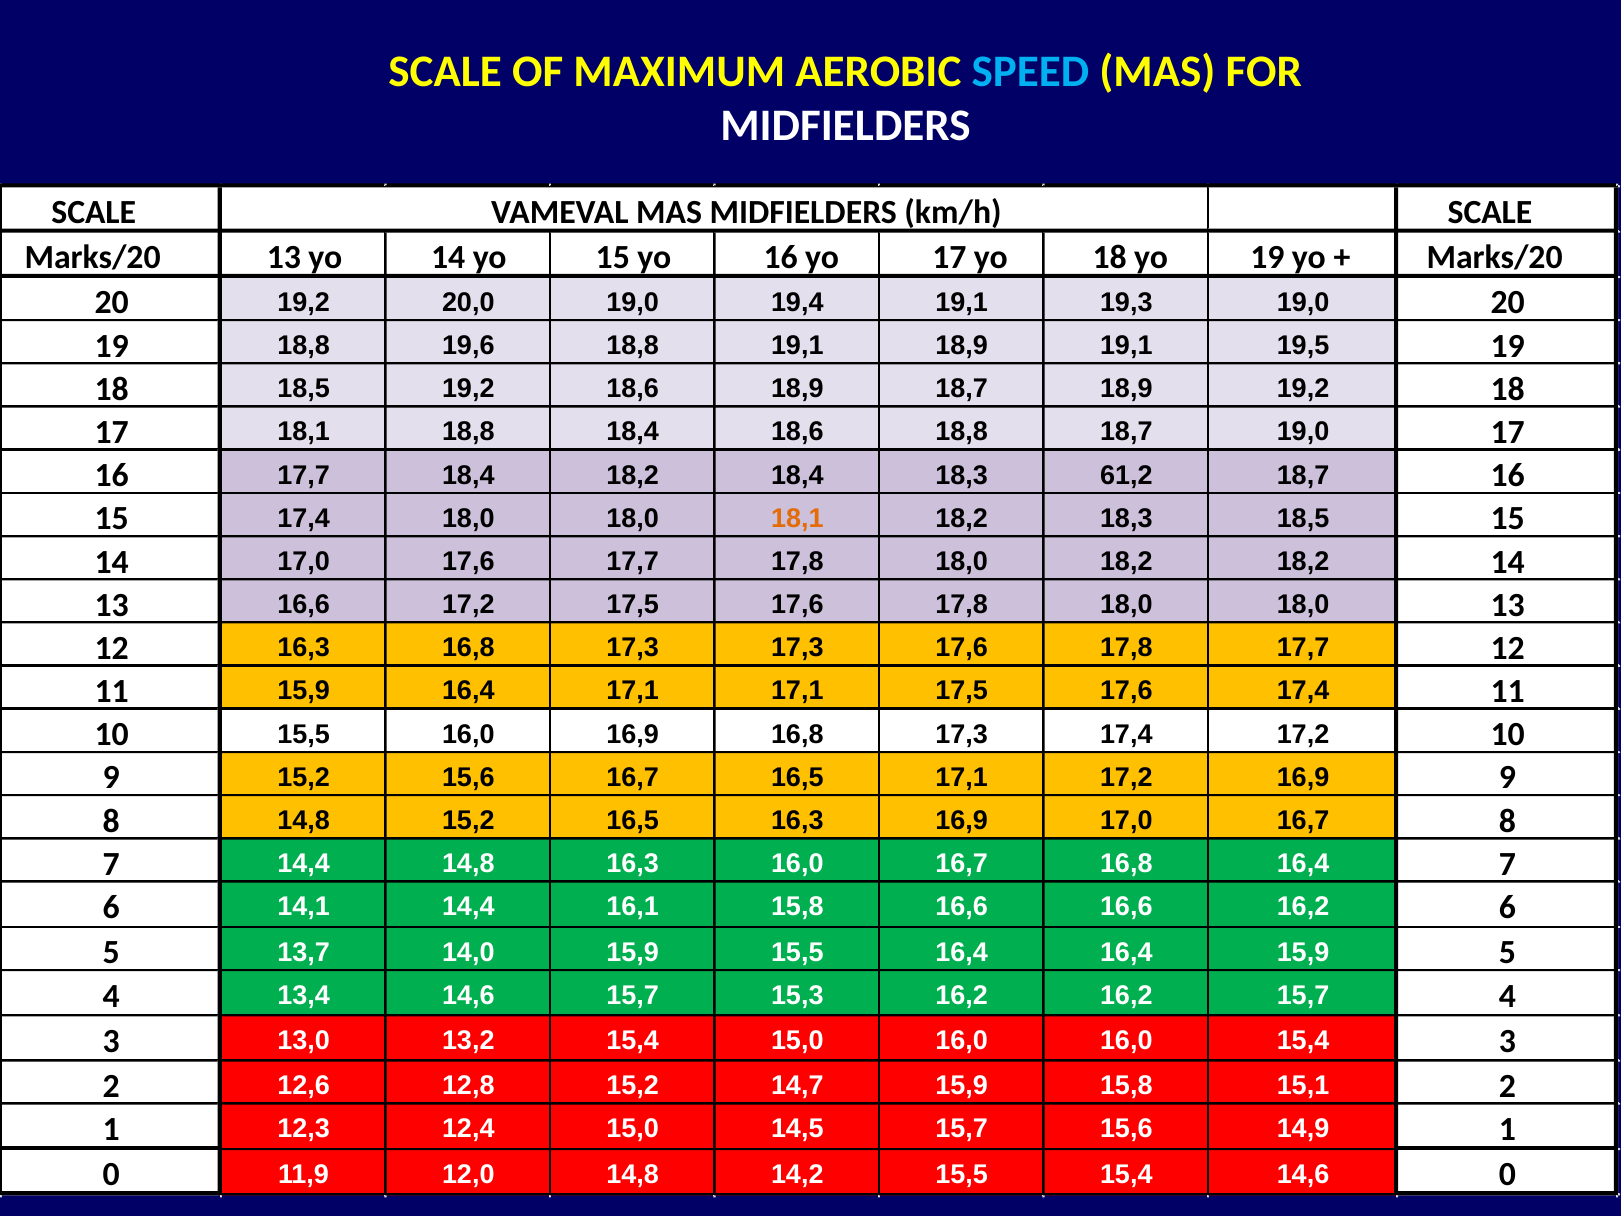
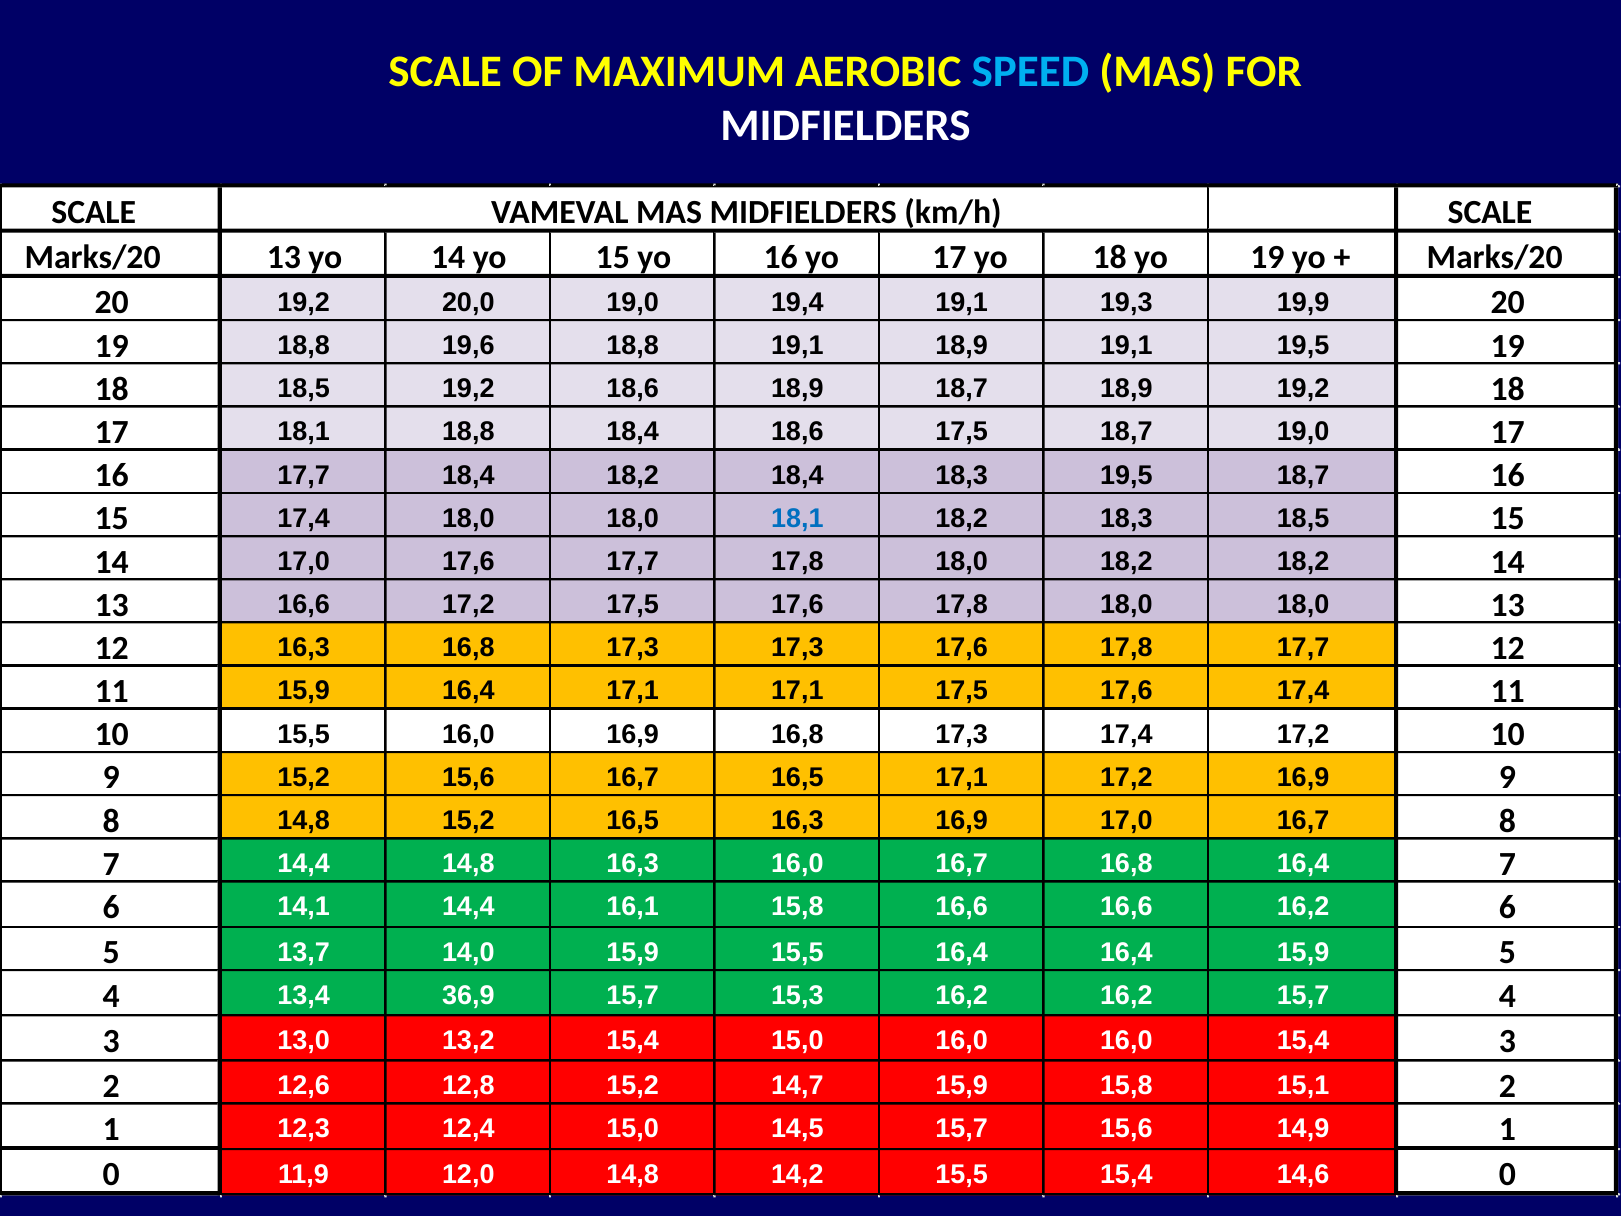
19,3 19,0: 19,0 -> 19,9 (1303, 302)
18,6 18,8: 18,8 -> 17,5 (962, 432)
18,3 61,2: 61,2 -> 19,5 (1126, 475)
18,1 colour: orange -> blue (797, 518)
13,4 14,6: 14,6 -> 36,9 (468, 995)
